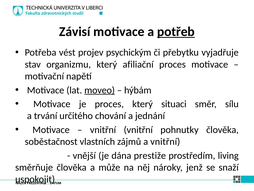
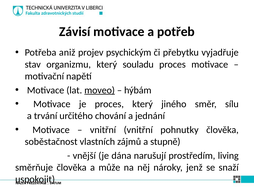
potřeb underline: present -> none (176, 31)
vést: vést -> aniž (67, 52)
afiliační: afiliační -> souladu (138, 64)
situaci: situaci -> jiného (174, 104)
a vnitřní: vnitřní -> stupně (165, 141)
prestiže: prestiže -> narušují (150, 155)
